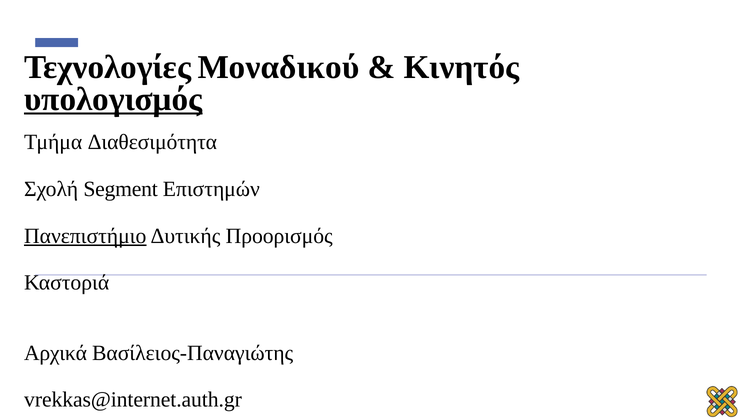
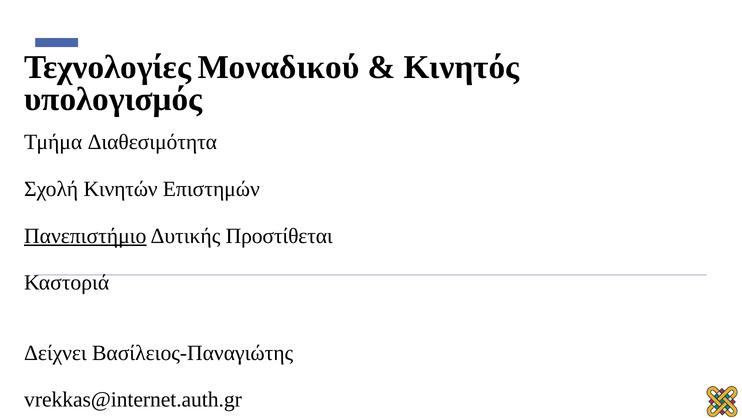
υπολογισμός underline: present -> none (113, 99)
Segment: Segment -> Κινητών (121, 189)
Προορισμός: Προορισμός -> Προστίθεται (279, 236)
Αρχικά: Αρχικά -> Δείχνει (55, 352)
